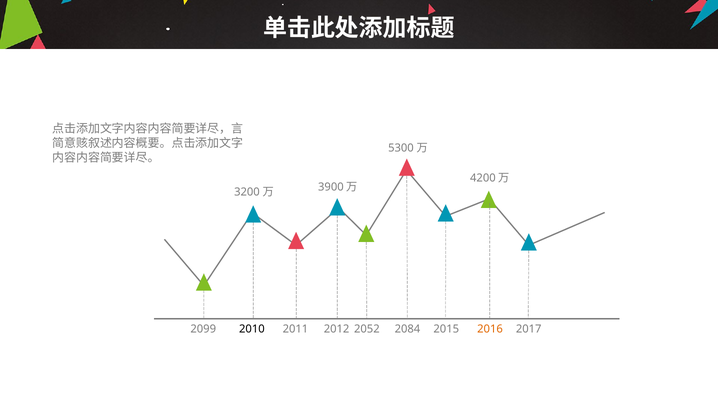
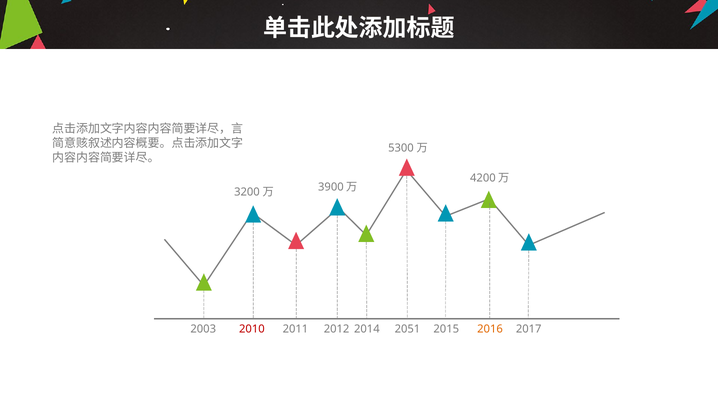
2099: 2099 -> 2003 (203, 329)
2010 colour: black -> red (252, 329)
2052: 2052 -> 2014 (367, 329)
2084: 2084 -> 2051 (407, 329)
